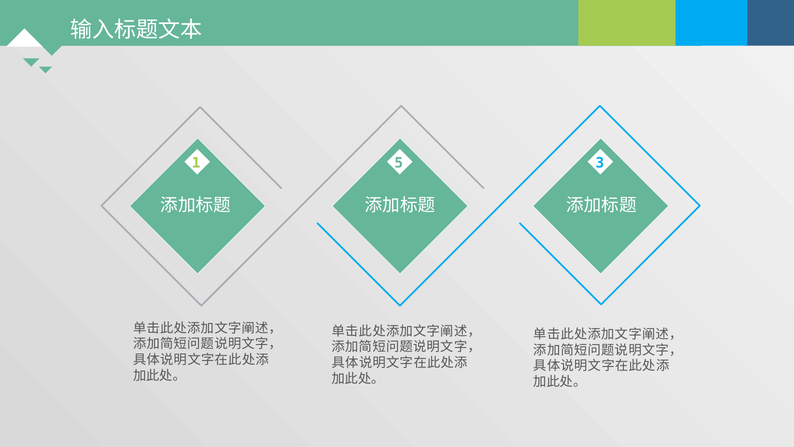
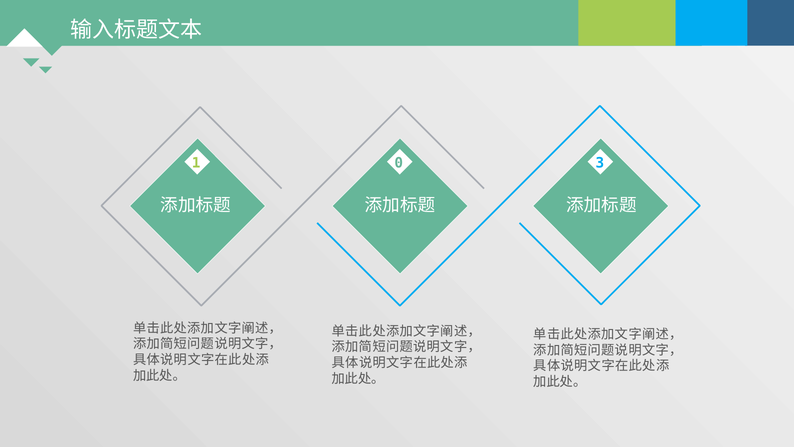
5: 5 -> 0 (399, 163)
